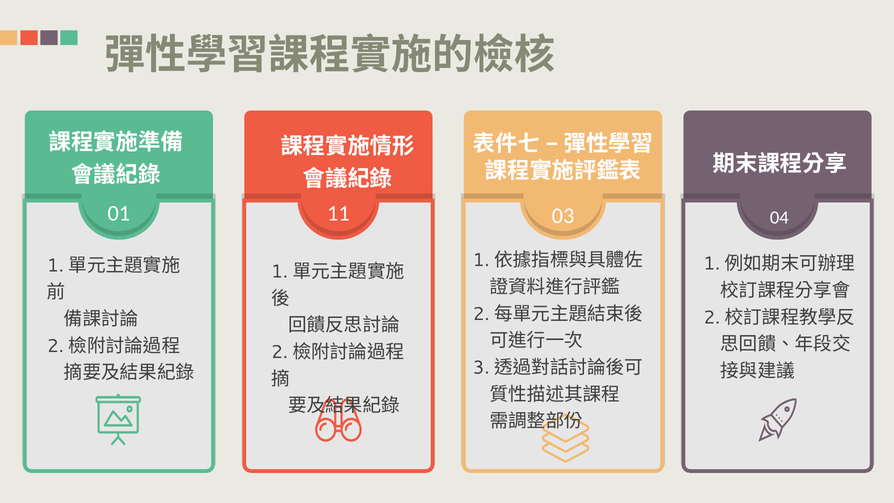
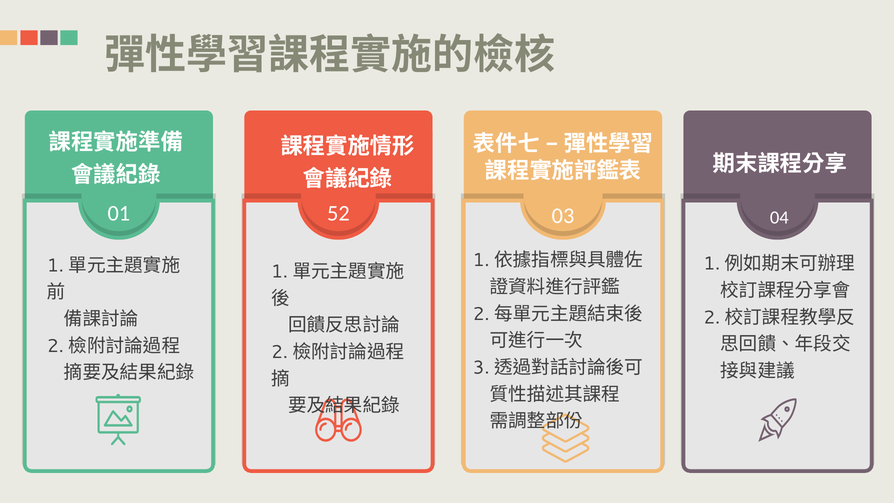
11: 11 -> 52 (338, 213)
